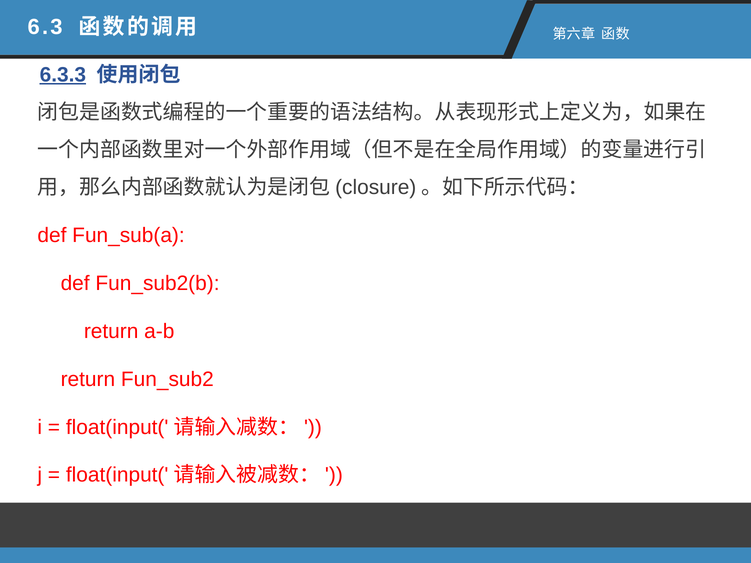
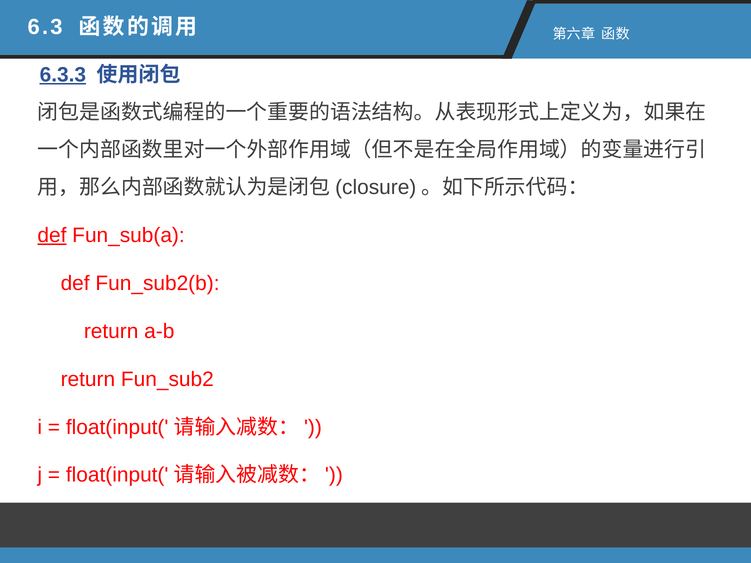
def underline: none -> present (52, 235)
